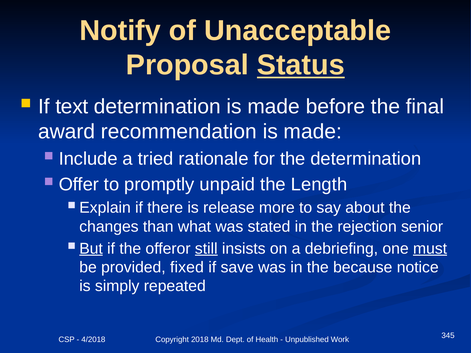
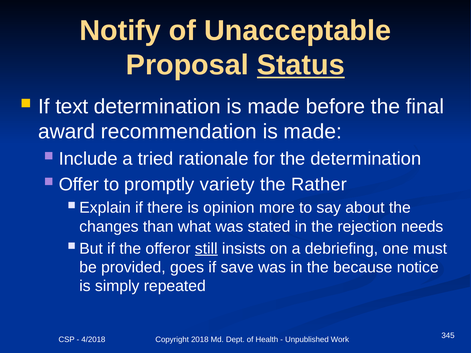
unpaid: unpaid -> variety (227, 184)
Length: Length -> Rather (319, 184)
release: release -> opinion (229, 208)
senior: senior -> needs (422, 227)
But underline: present -> none (91, 249)
must underline: present -> none (430, 249)
fixed: fixed -> goes (187, 268)
